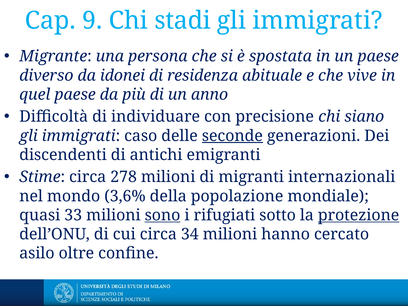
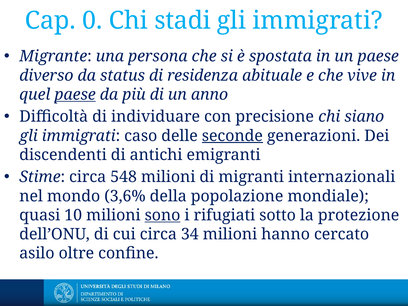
9: 9 -> 0 (92, 21)
idonei: idonei -> status (122, 75)
paese underline: none -> present (75, 94)
278: 278 -> 548 (124, 177)
33: 33 -> 10 (73, 215)
protezione underline: present -> none (359, 215)
